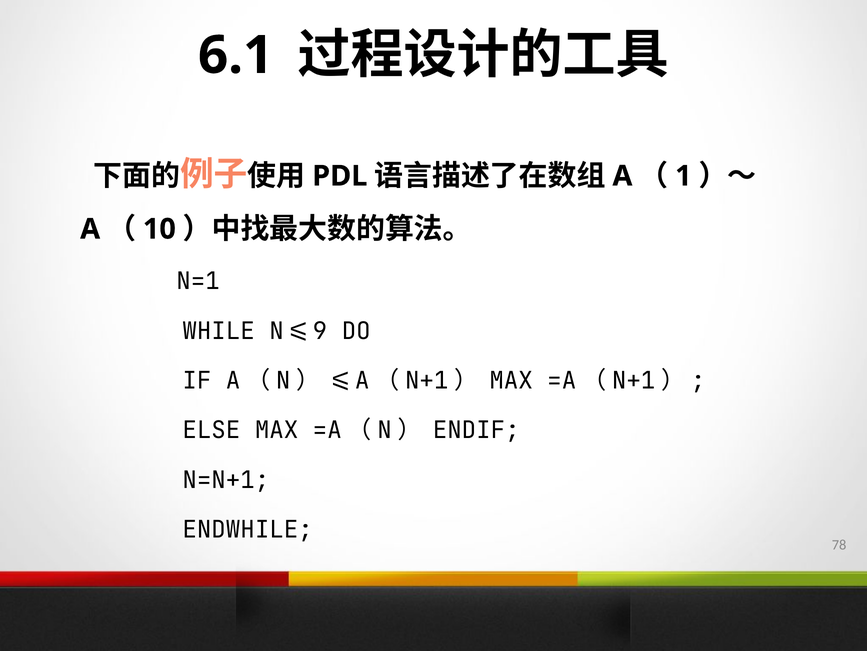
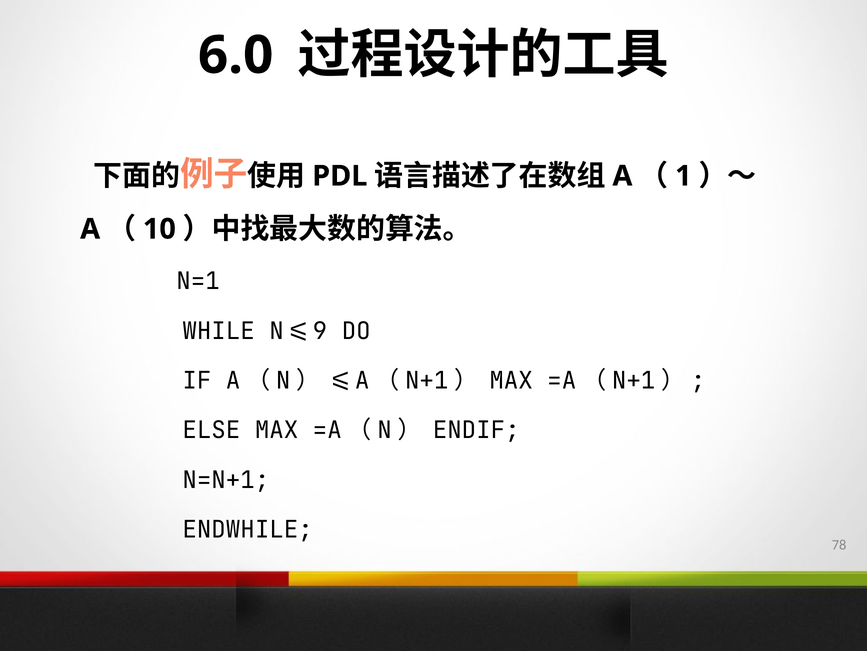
6.1: 6.1 -> 6.0 (236, 55)
